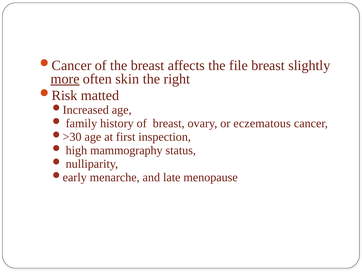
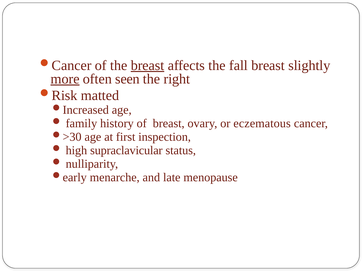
breast underline: none -> present (148, 65)
file: file -> fall (238, 65)
skin: skin -> seen (127, 79)
mammography: mammography -> supraclavicular (126, 150)
